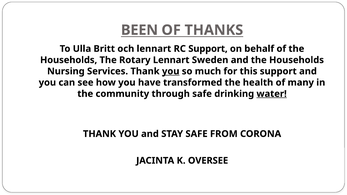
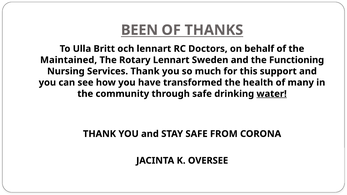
RC Support: Support -> Doctors (208, 49)
Households: Households -> Maintained (69, 60)
and the Households: Households -> Functioning (297, 60)
you underline: present -> none (171, 71)
